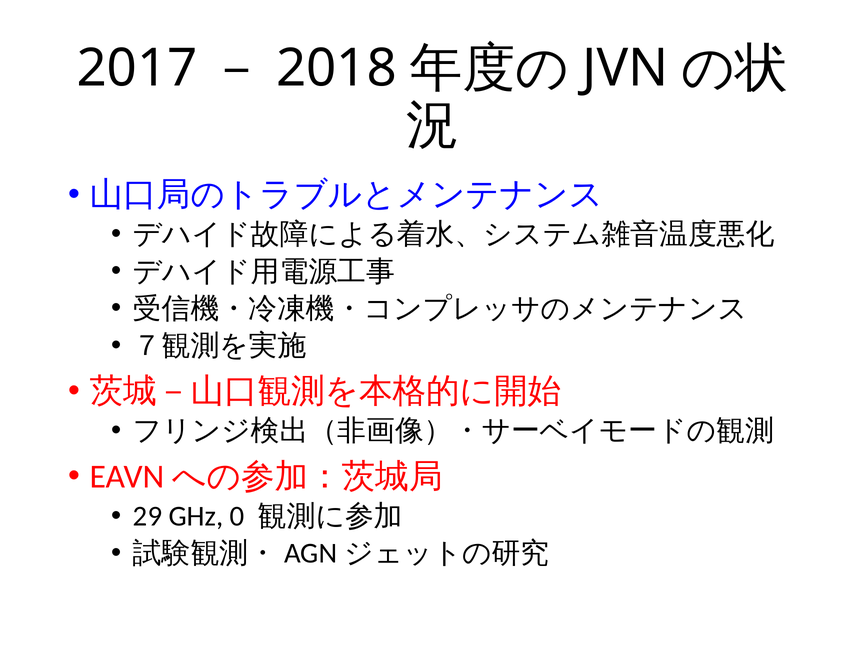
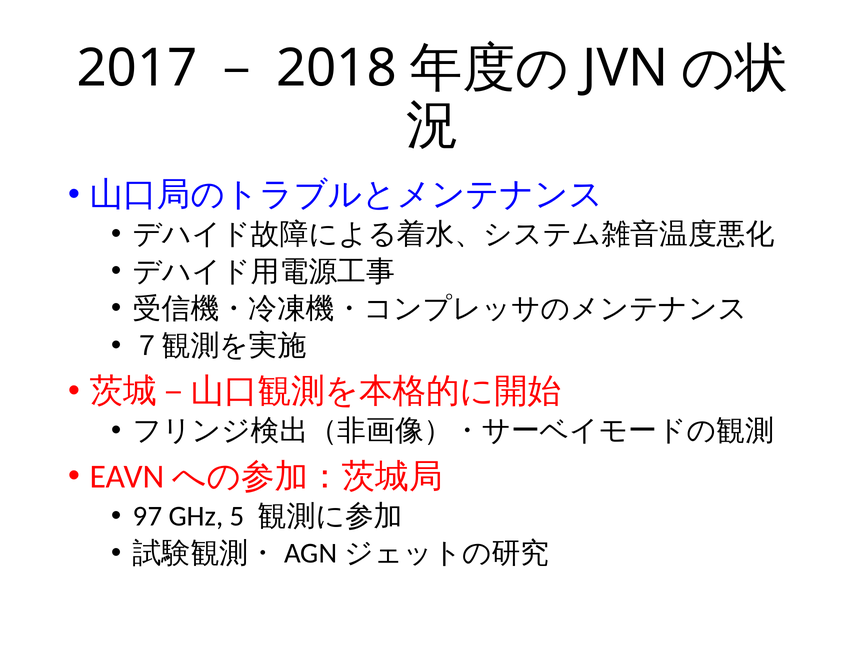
29: 29 -> 97 (148, 517)
0: 0 -> 5 (237, 517)
